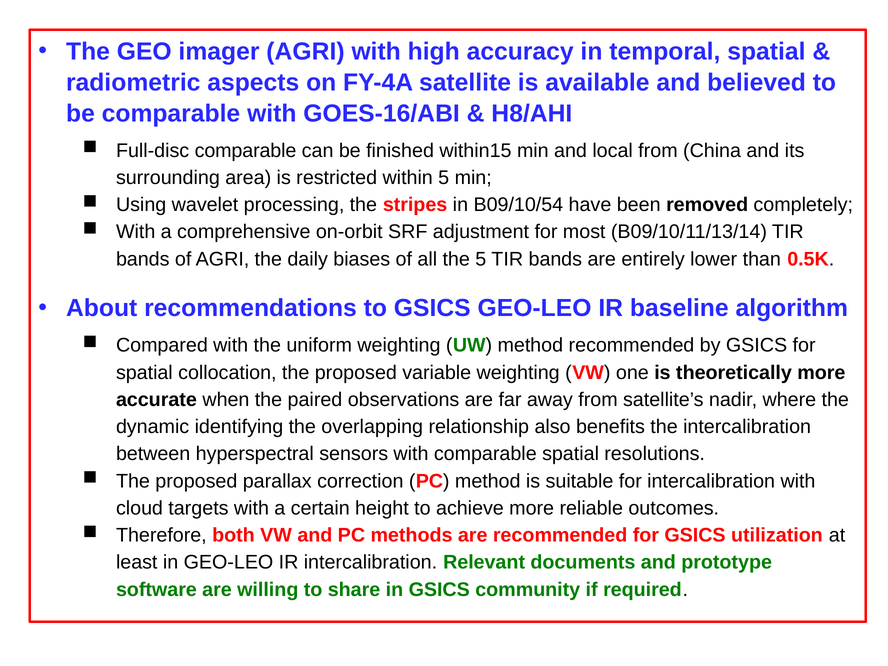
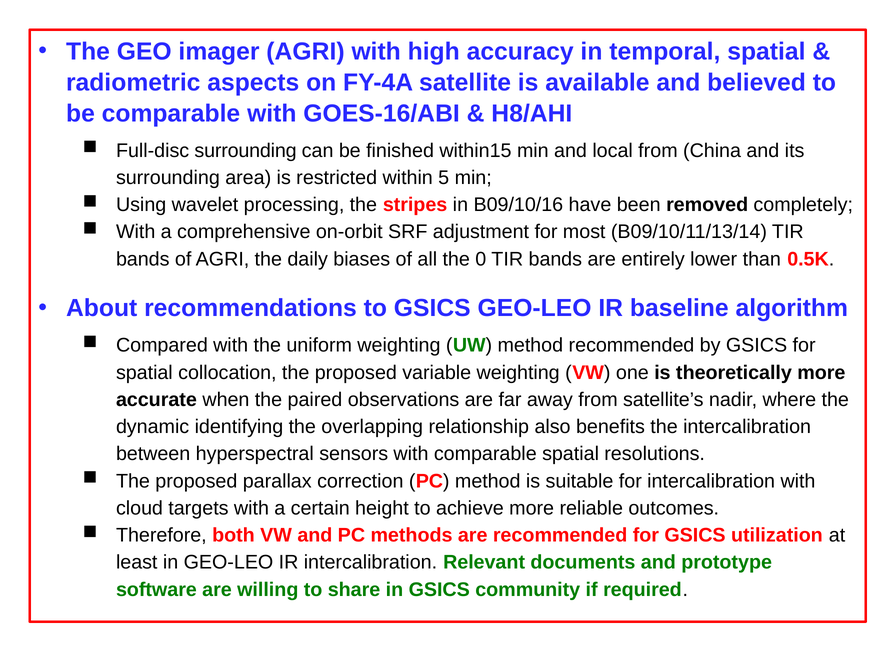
Full-disc comparable: comparable -> surrounding (246, 151)
B09/10/54: B09/10/54 -> B09/10/16 (518, 205)
the 5: 5 -> 0 (481, 259)
